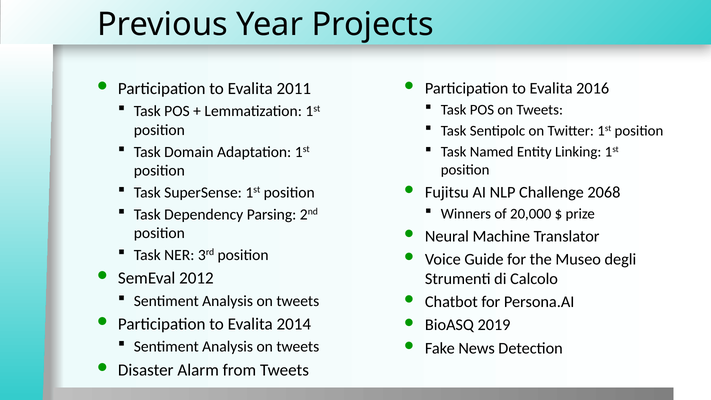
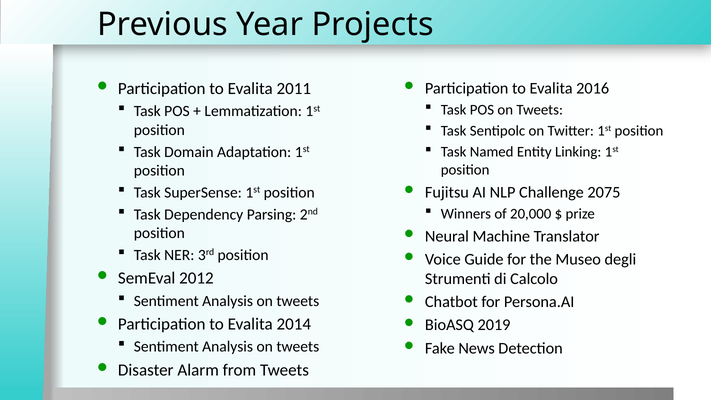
2068: 2068 -> 2075 (604, 192)
